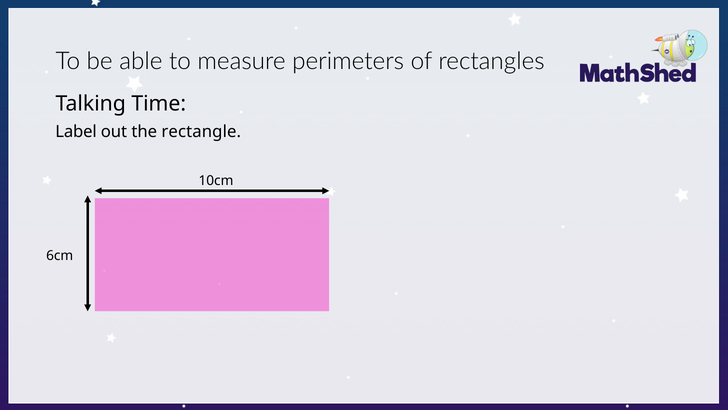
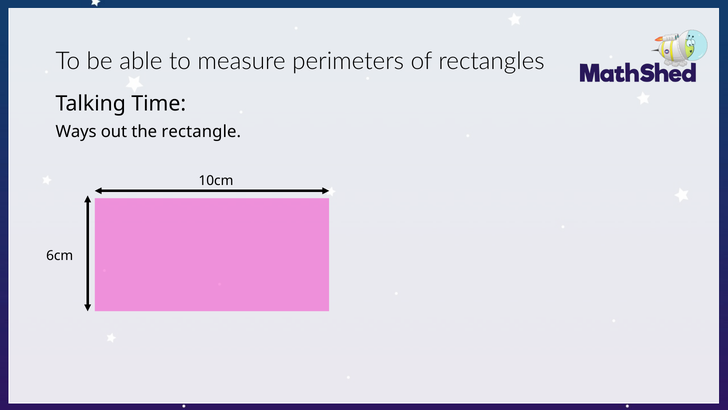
Label: Label -> Ways (76, 132)
